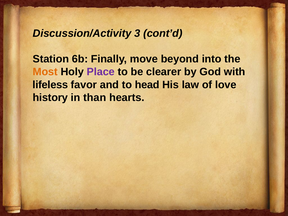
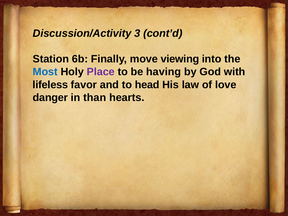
beyond: beyond -> viewing (180, 59)
Most colour: orange -> blue (45, 72)
clearer: clearer -> having (164, 72)
history: history -> danger (50, 98)
